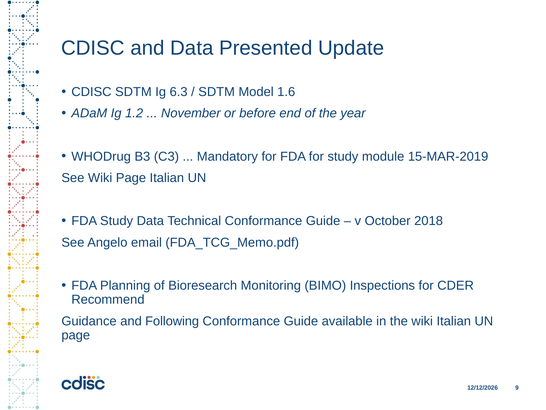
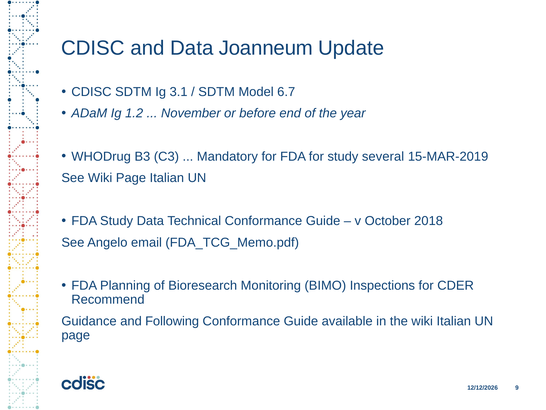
Presented: Presented -> Joanneum (266, 48)
6.3: 6.3 -> 3.1 (179, 92)
1.6: 1.6 -> 6.7 (286, 92)
module: module -> several (383, 156)
